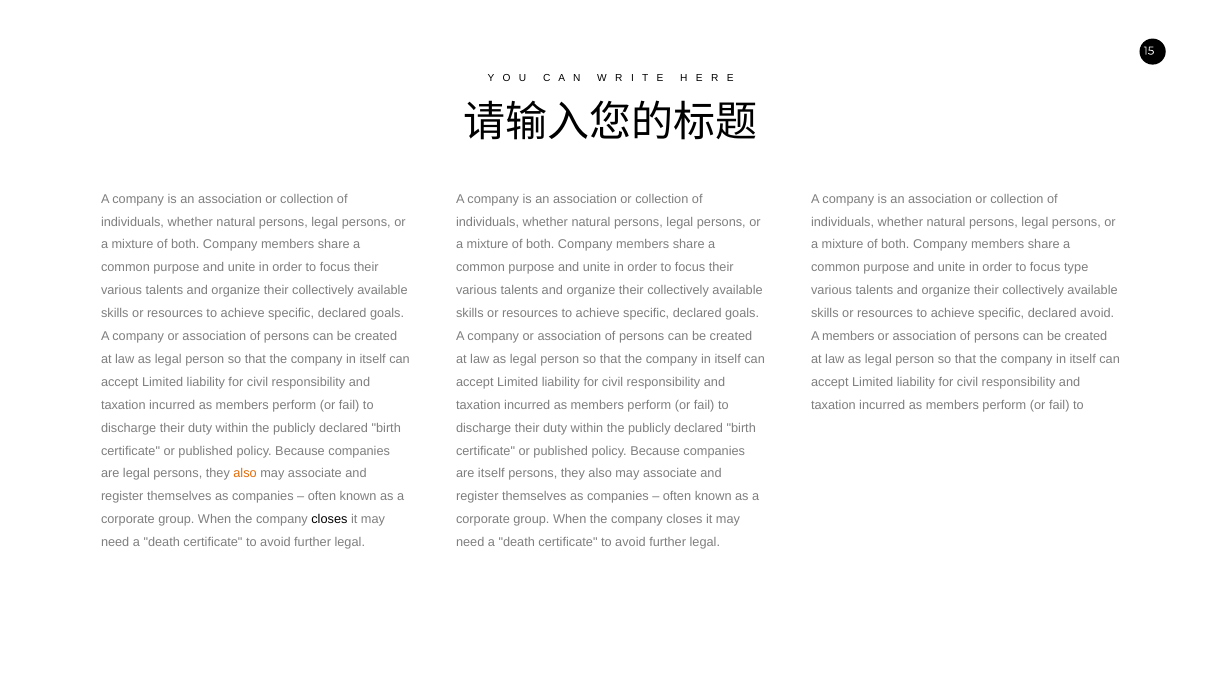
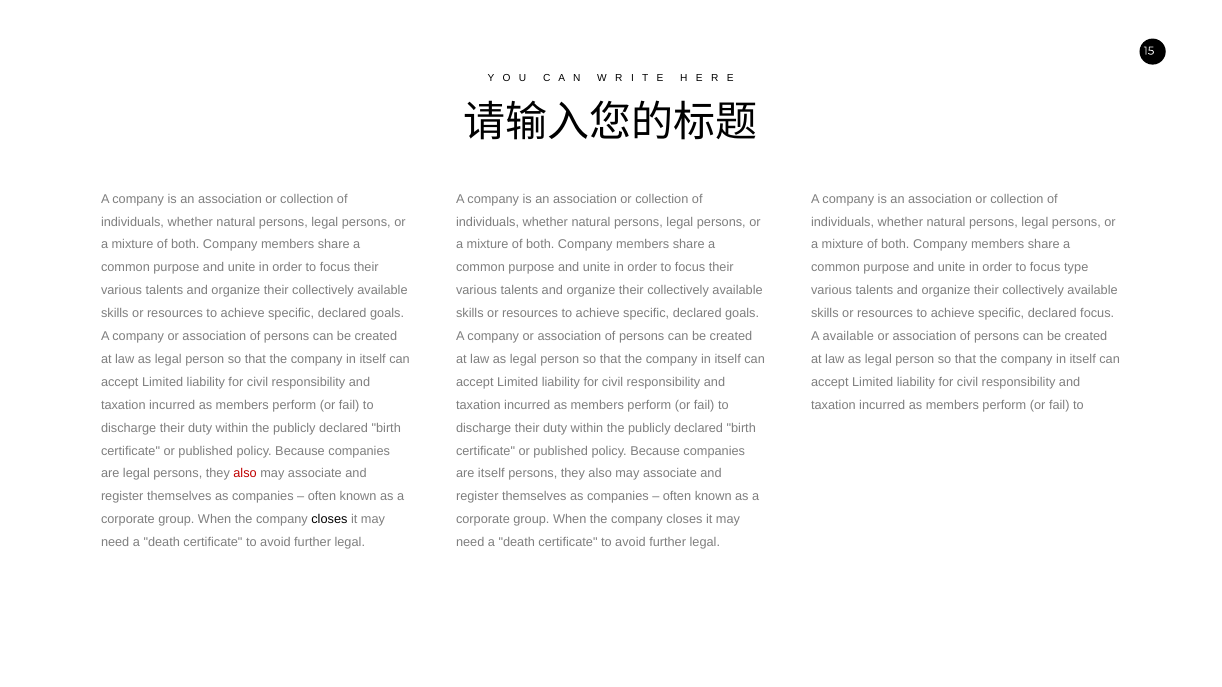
declared avoid: avoid -> focus (1097, 314)
A members: members -> available (848, 337)
also colour: orange -> red (245, 474)
